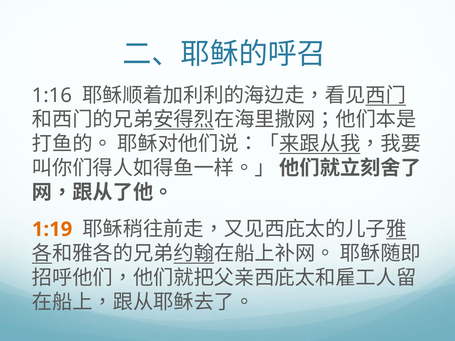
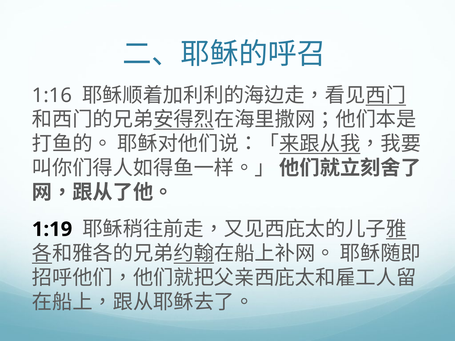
1:19 colour: orange -> black (52, 229)
